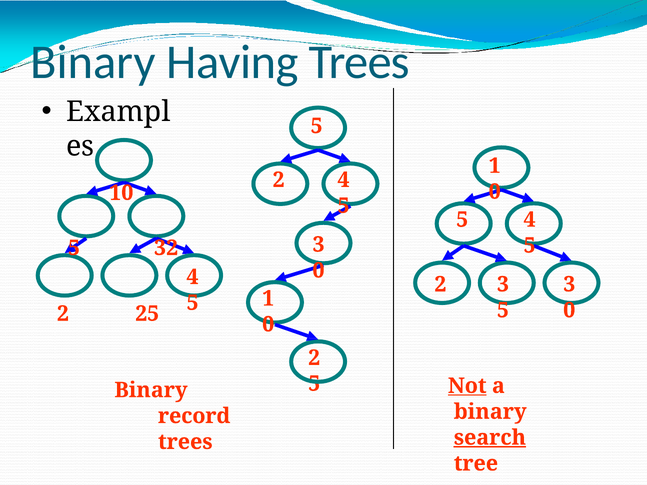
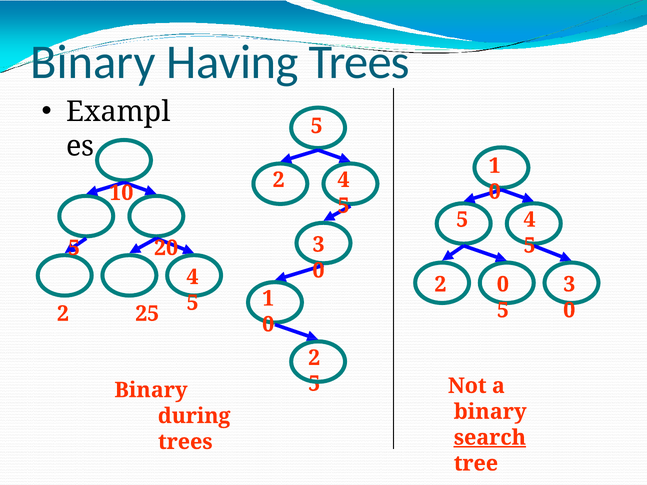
32: 32 -> 20 (166, 248)
2 3: 3 -> 0 (503, 284)
Not underline: present -> none (467, 386)
record: record -> during (194, 416)
